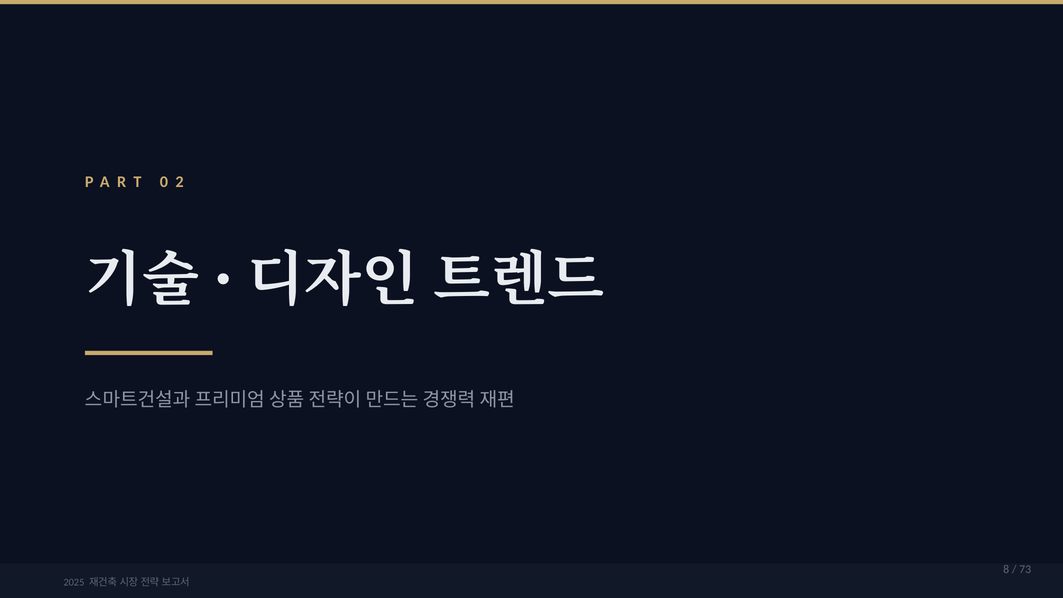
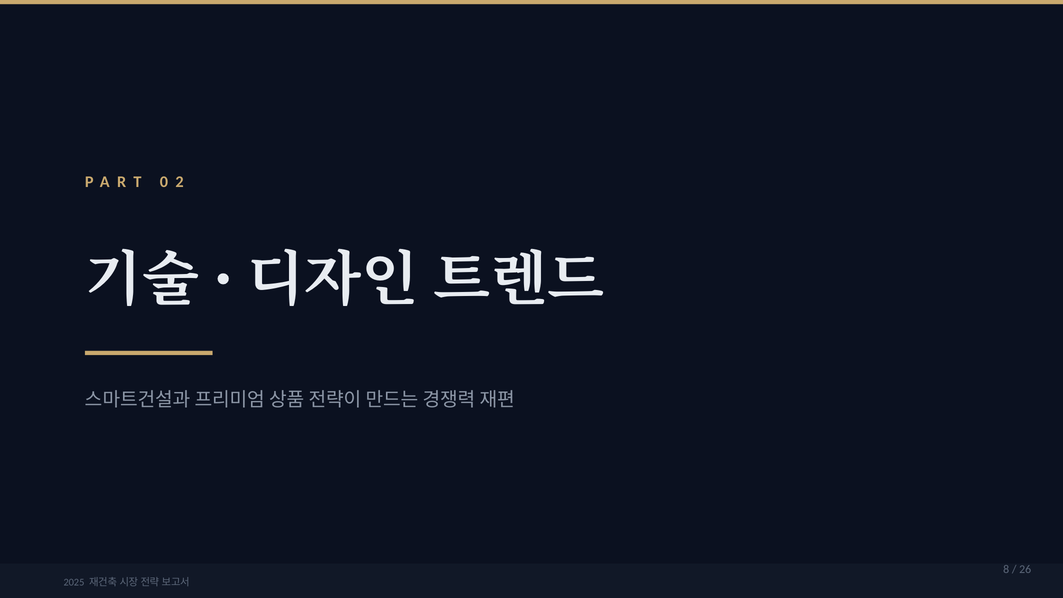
73: 73 -> 26 (1025, 569)
